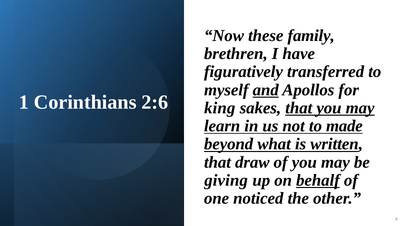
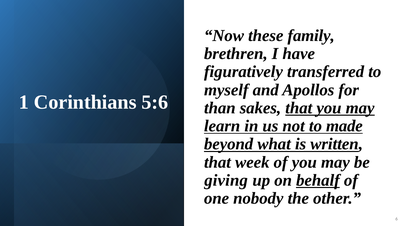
and underline: present -> none (266, 90)
2:6: 2:6 -> 5:6 (155, 102)
king: king -> than (220, 108)
draw: draw -> week (252, 162)
noticed: noticed -> nobody (258, 198)
